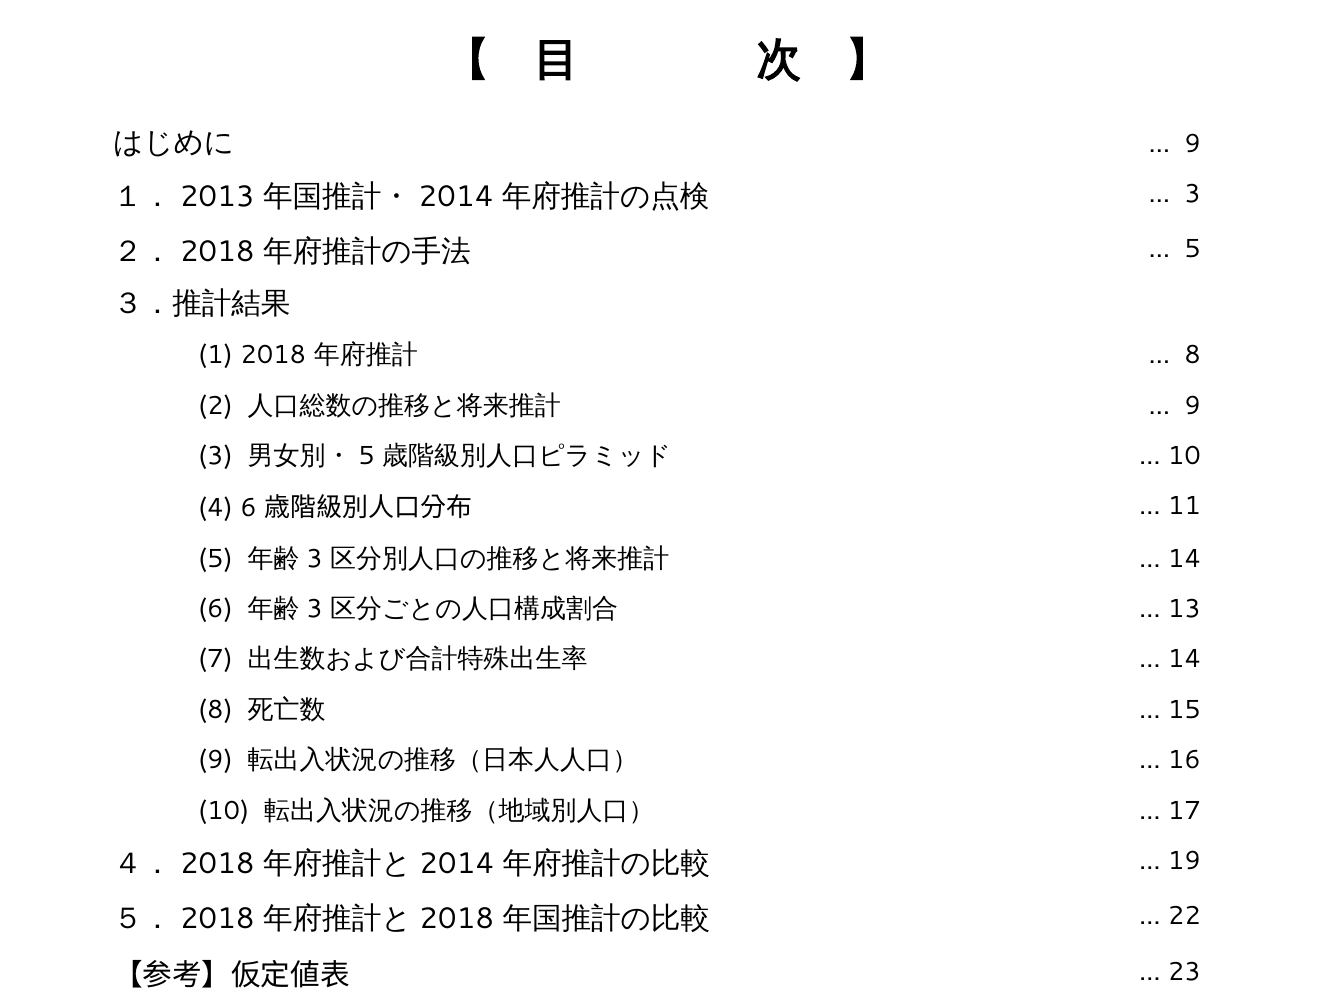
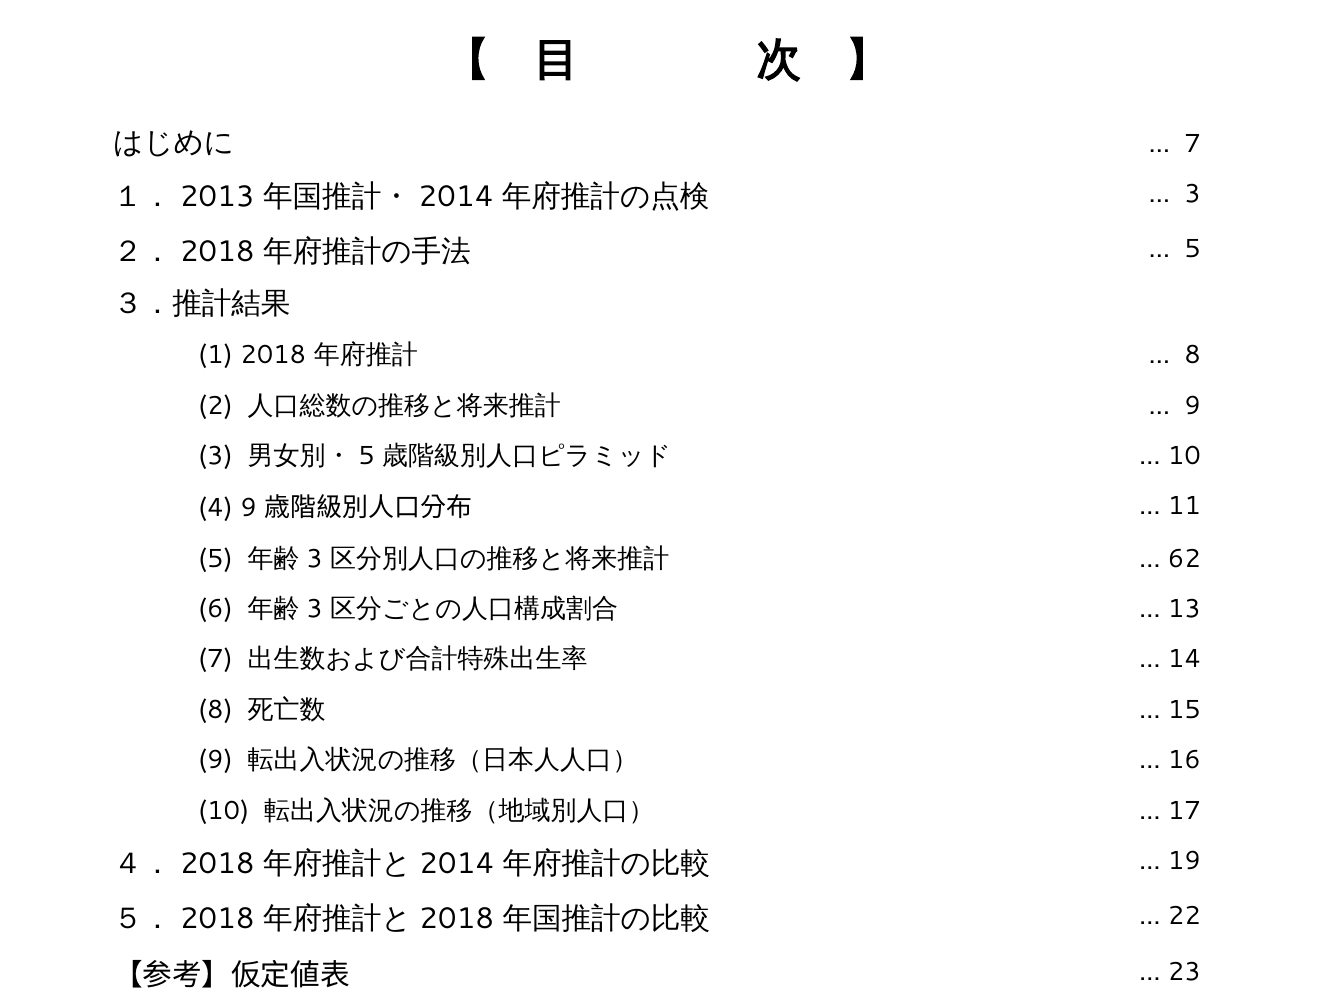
9: 9 -> 7 (1193, 143)
4 6: 6 -> 9 (249, 508)
14: 14 -> 62 (1184, 558)
